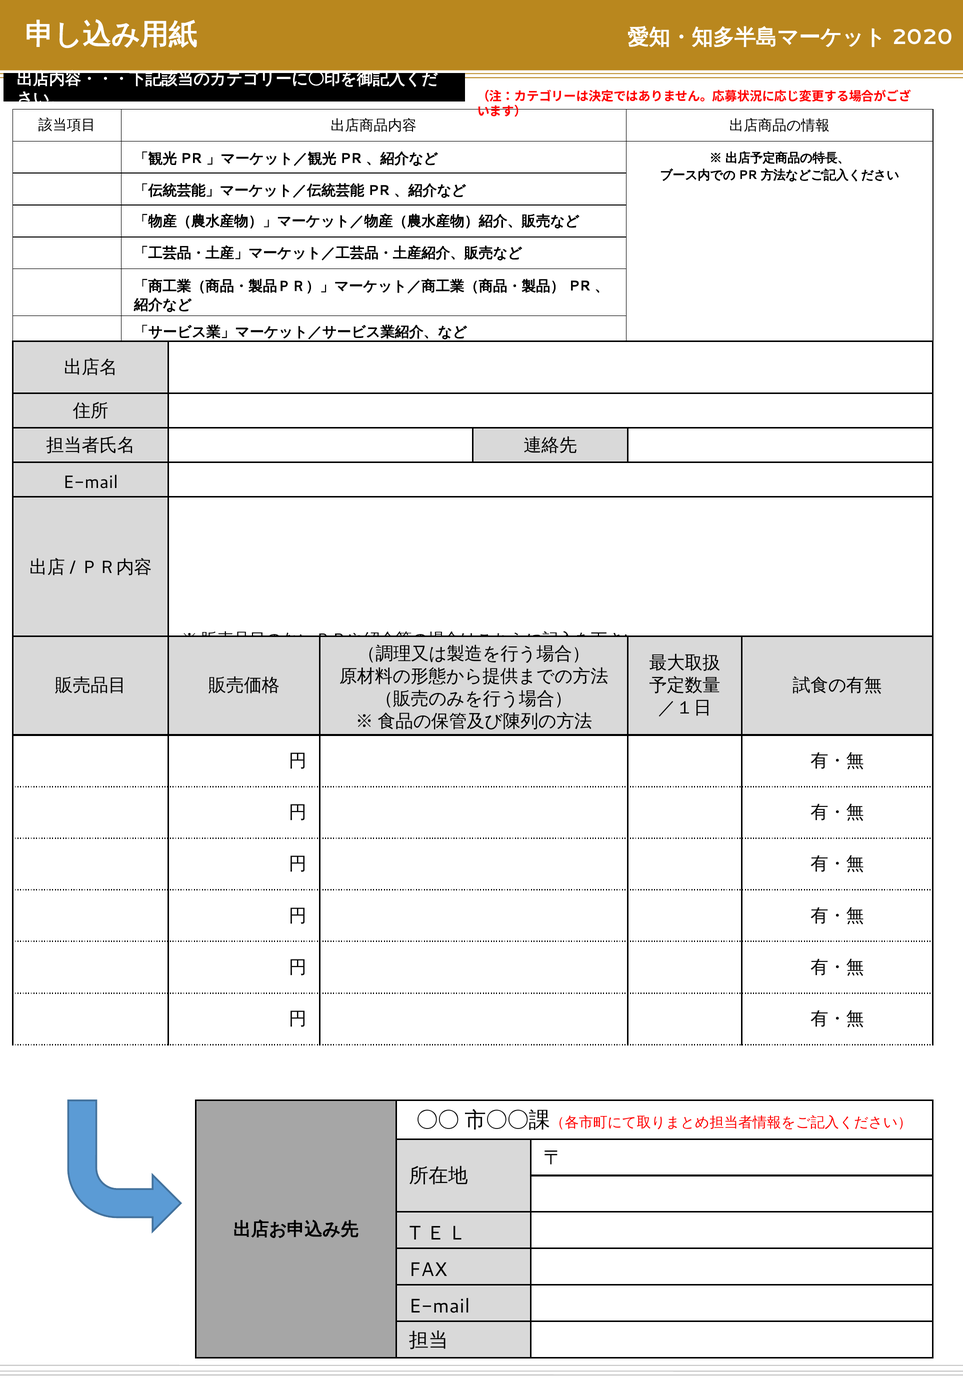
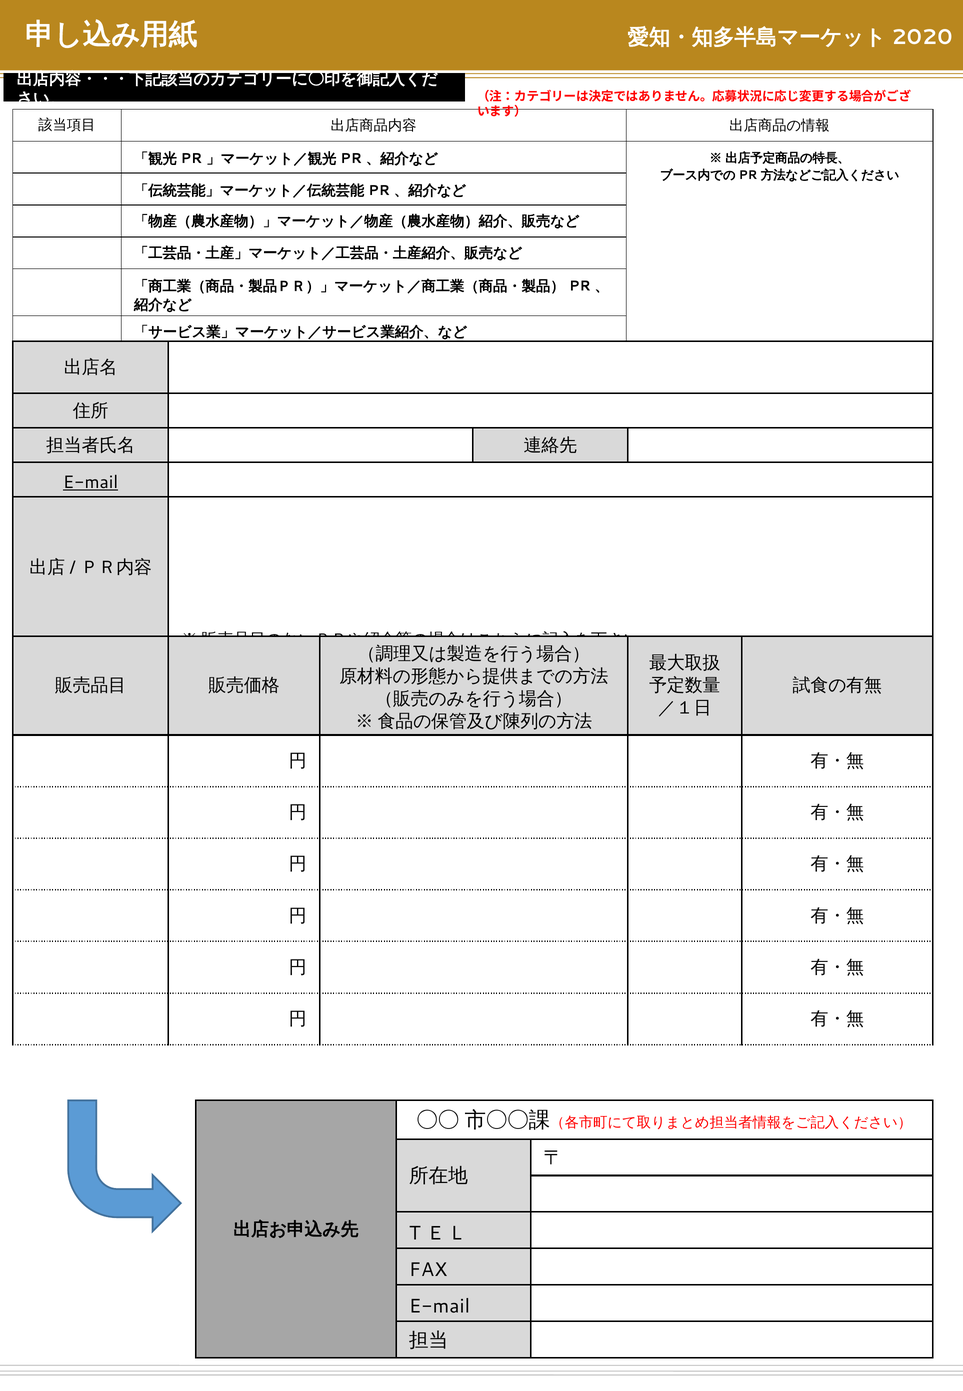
E-mail underline: none -> present (91, 482)
